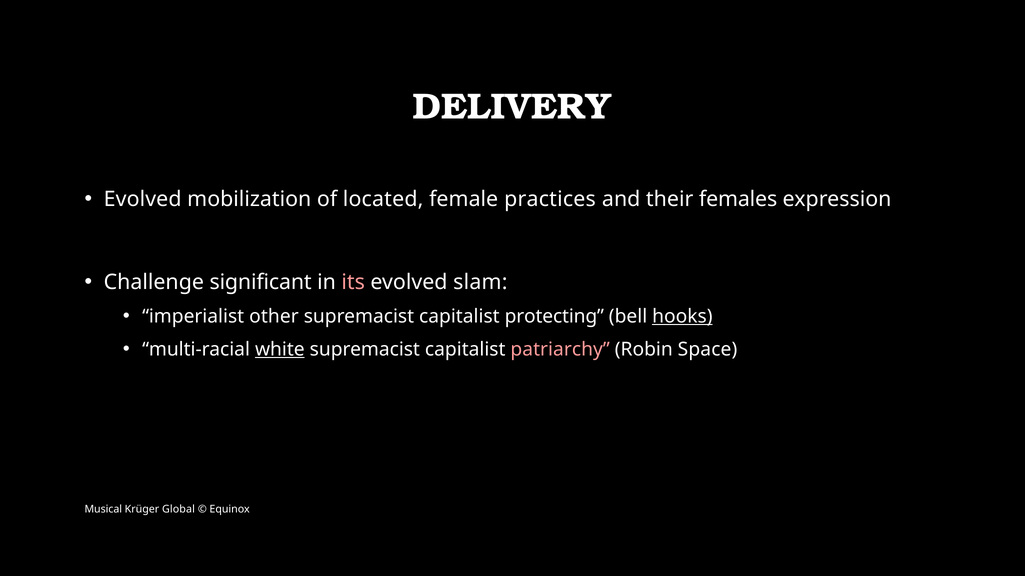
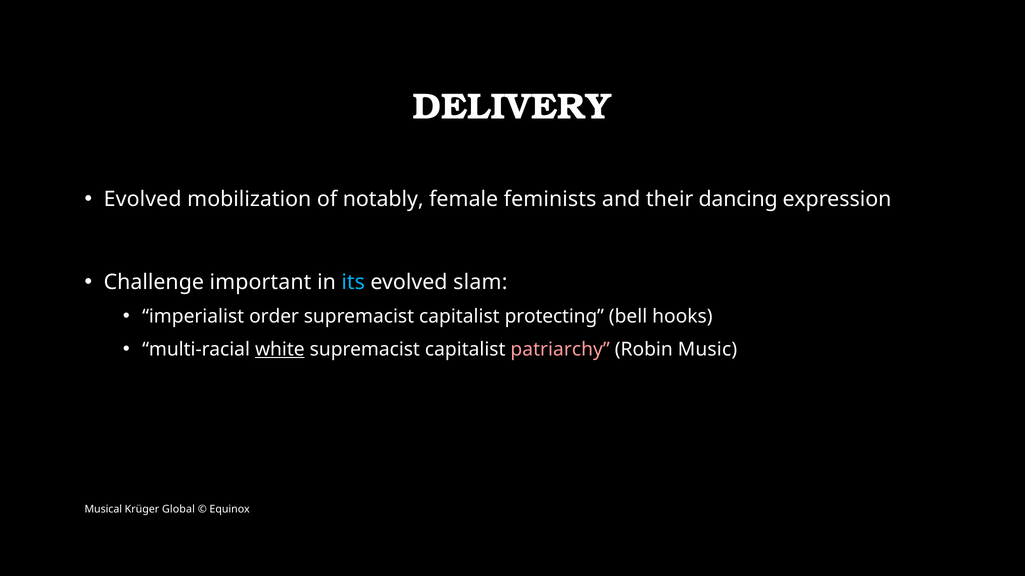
located: located -> notably (383, 200)
practices: practices -> feminists (550, 200)
females: females -> dancing (738, 200)
significant: significant -> important (260, 282)
its colour: pink -> light blue (353, 282)
other: other -> order (274, 317)
hooks underline: present -> none (682, 317)
Space: Space -> Music (707, 350)
